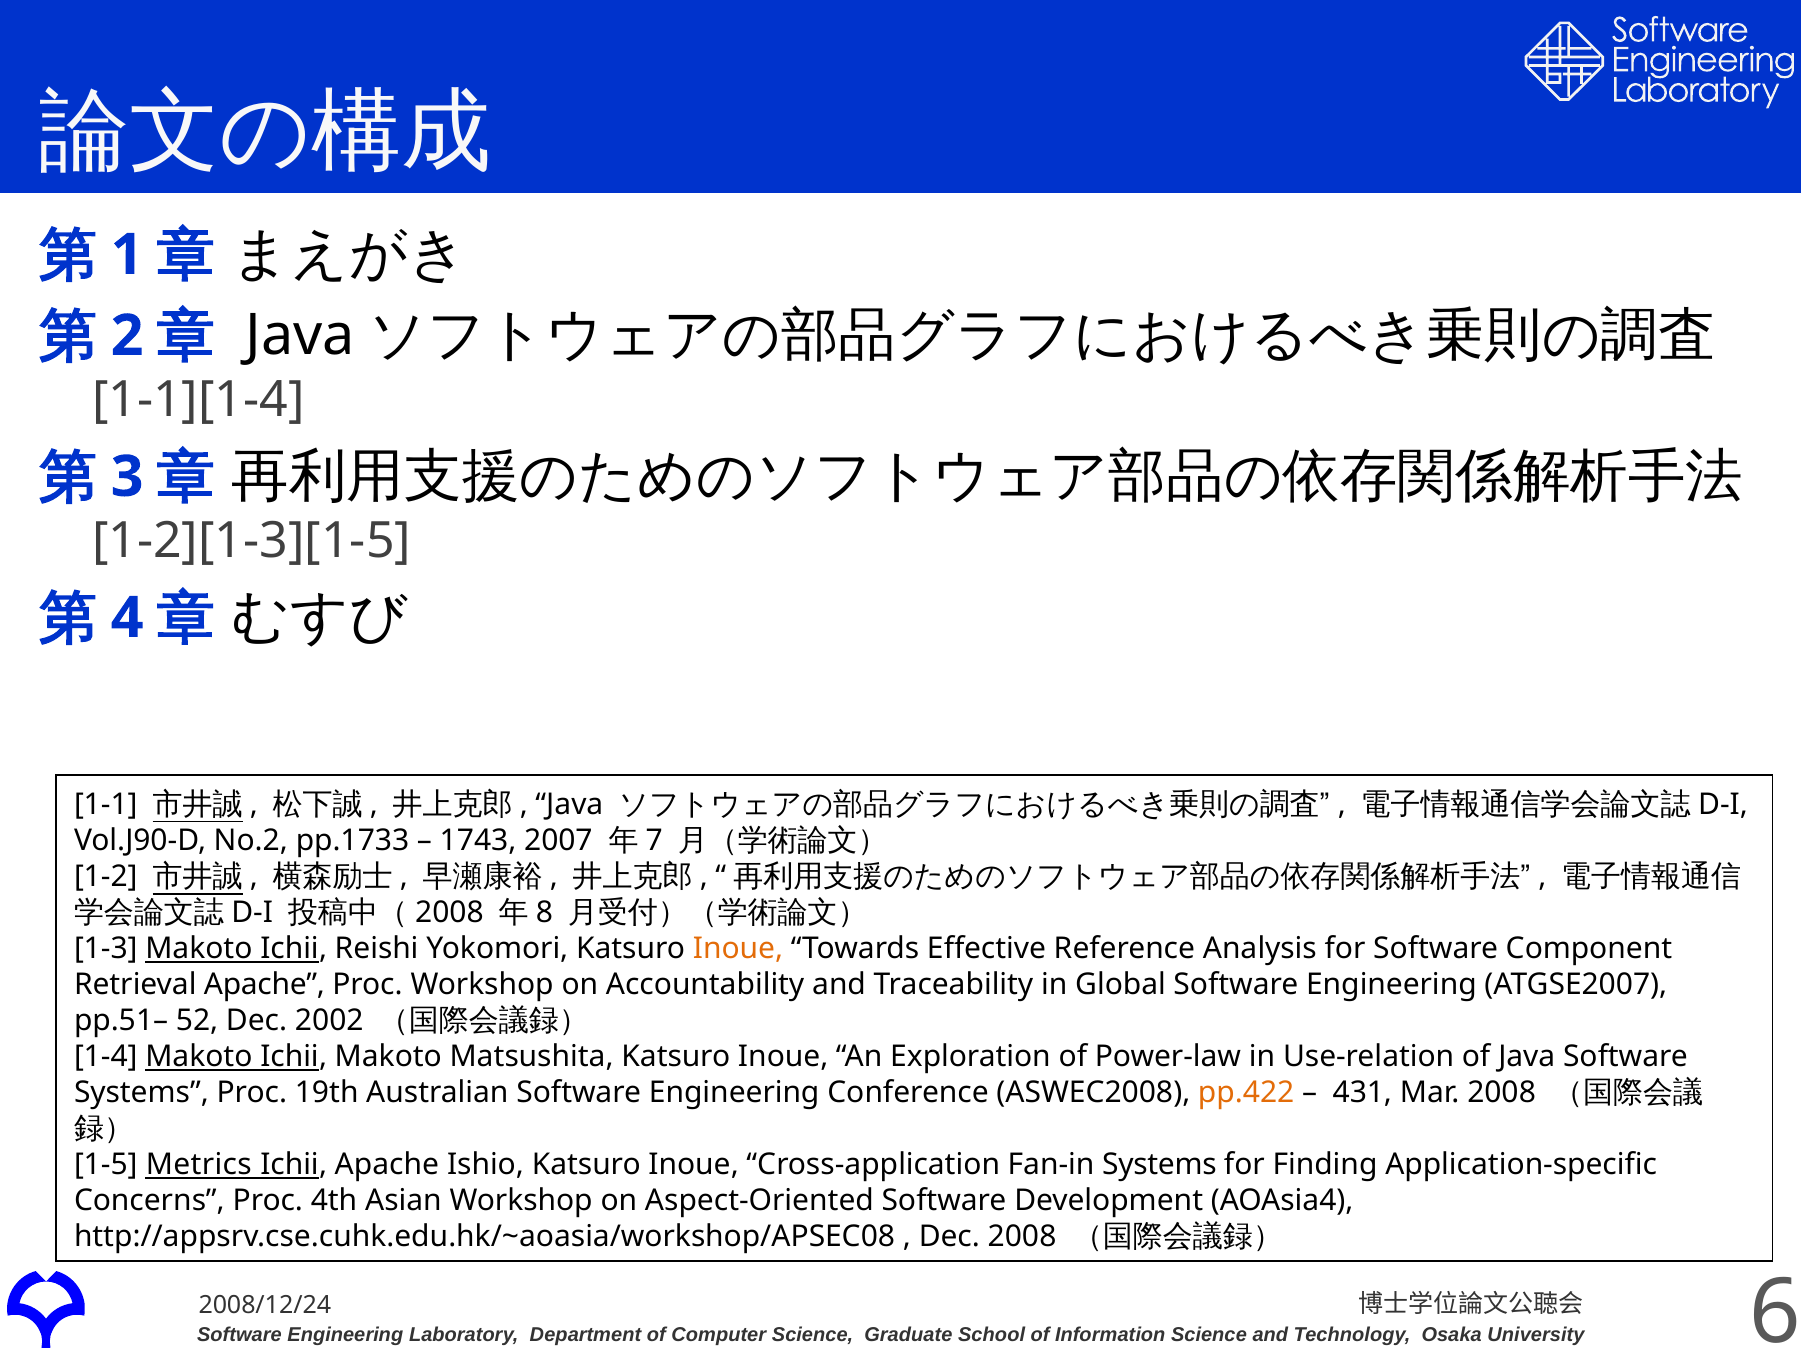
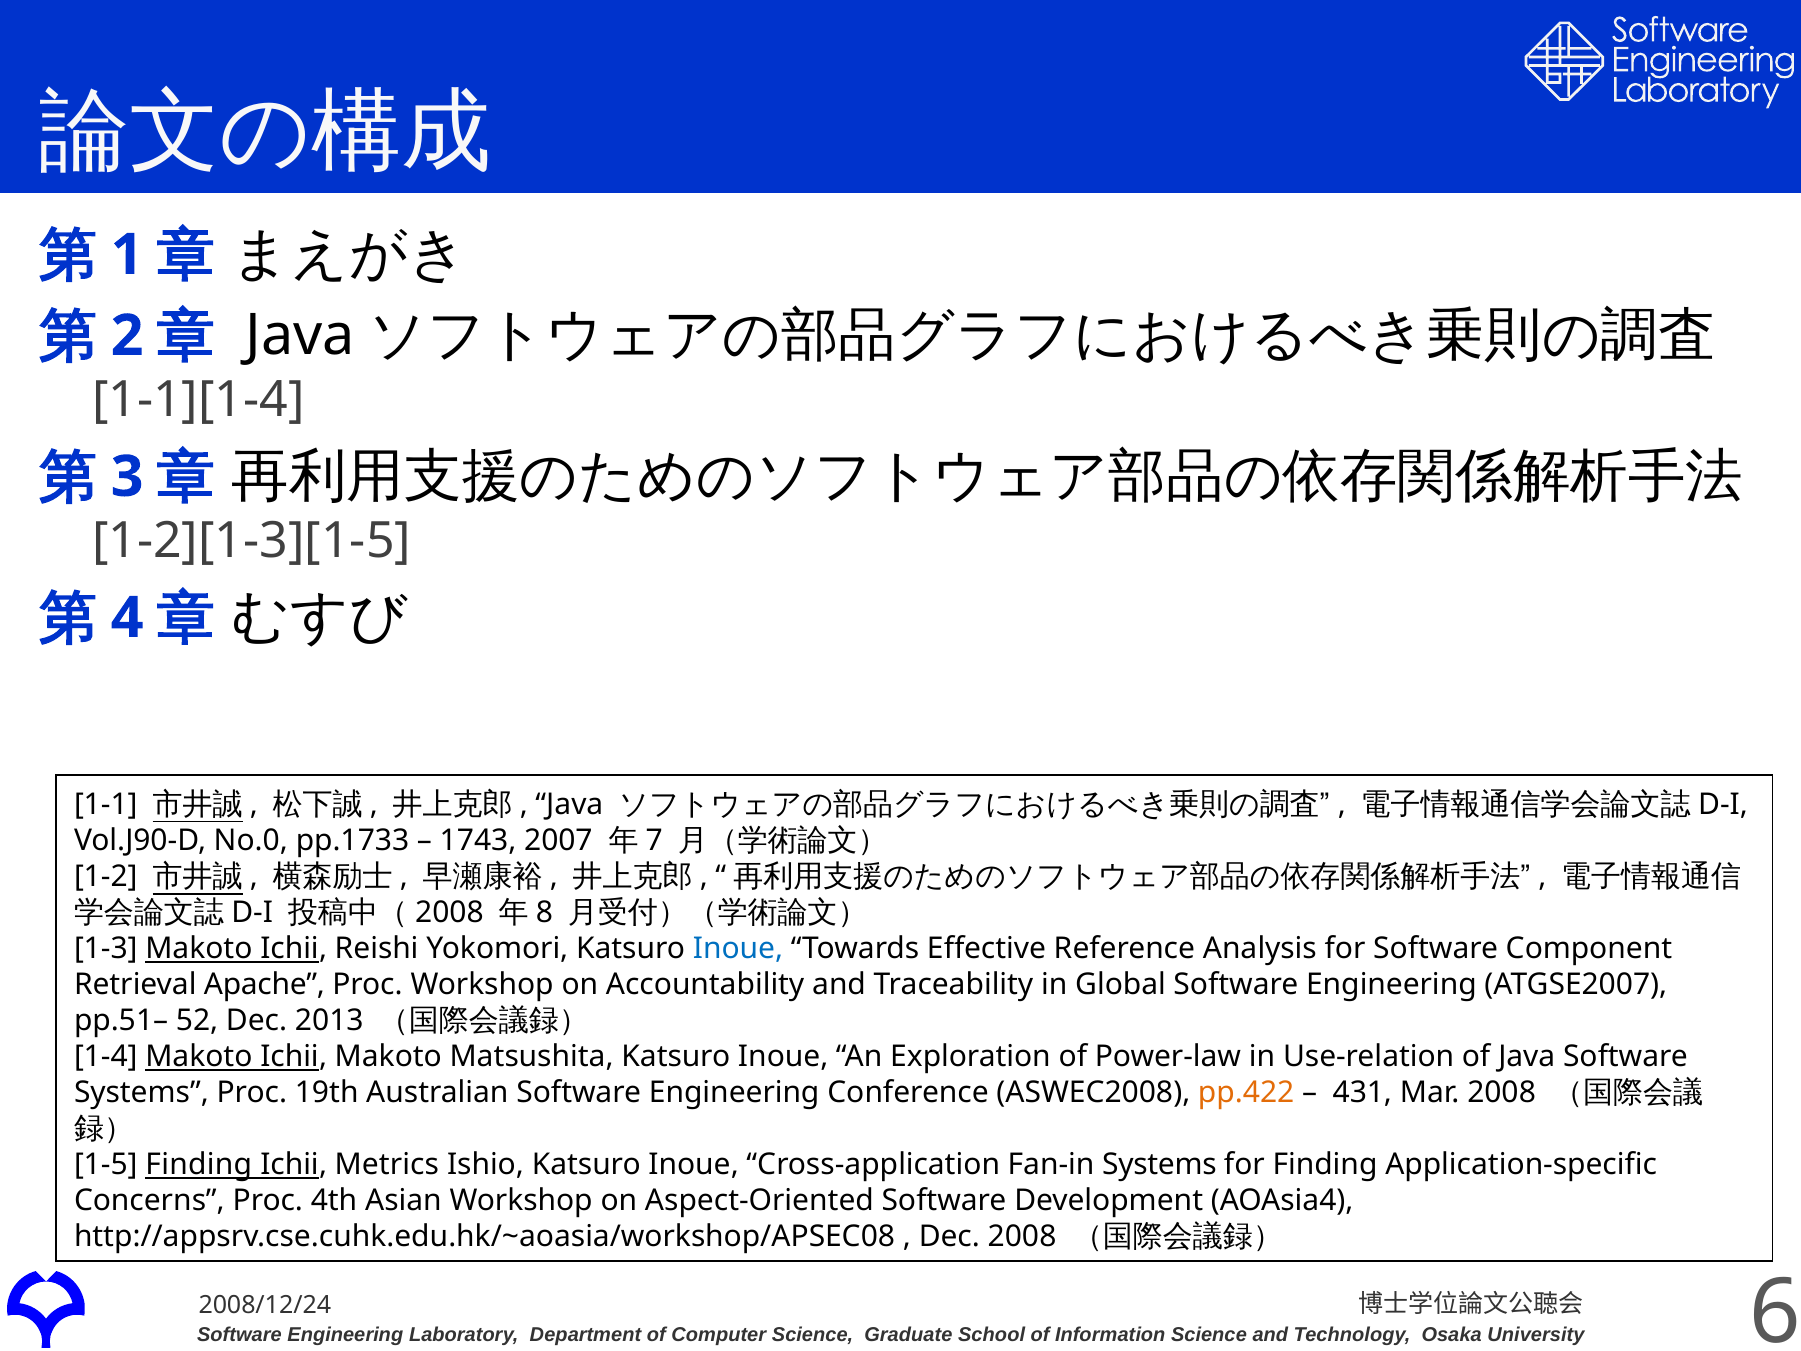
No.2: No.2 -> No.0 (251, 840)
Inoue colour: orange -> blue (738, 948)
2002: 2002 -> 2013 (329, 1020)
1-5 Metrics: Metrics -> Finding (199, 1164)
Ichii Apache: Apache -> Metrics (387, 1164)
